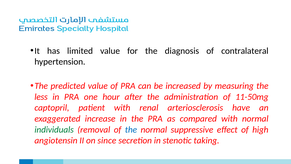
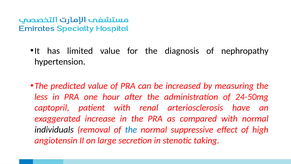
contralateral: contralateral -> nephropathy (245, 51)
11-50mg: 11-50mg -> 24-50mg (252, 97)
individuals colour: green -> black (54, 129)
since: since -> large (107, 140)
